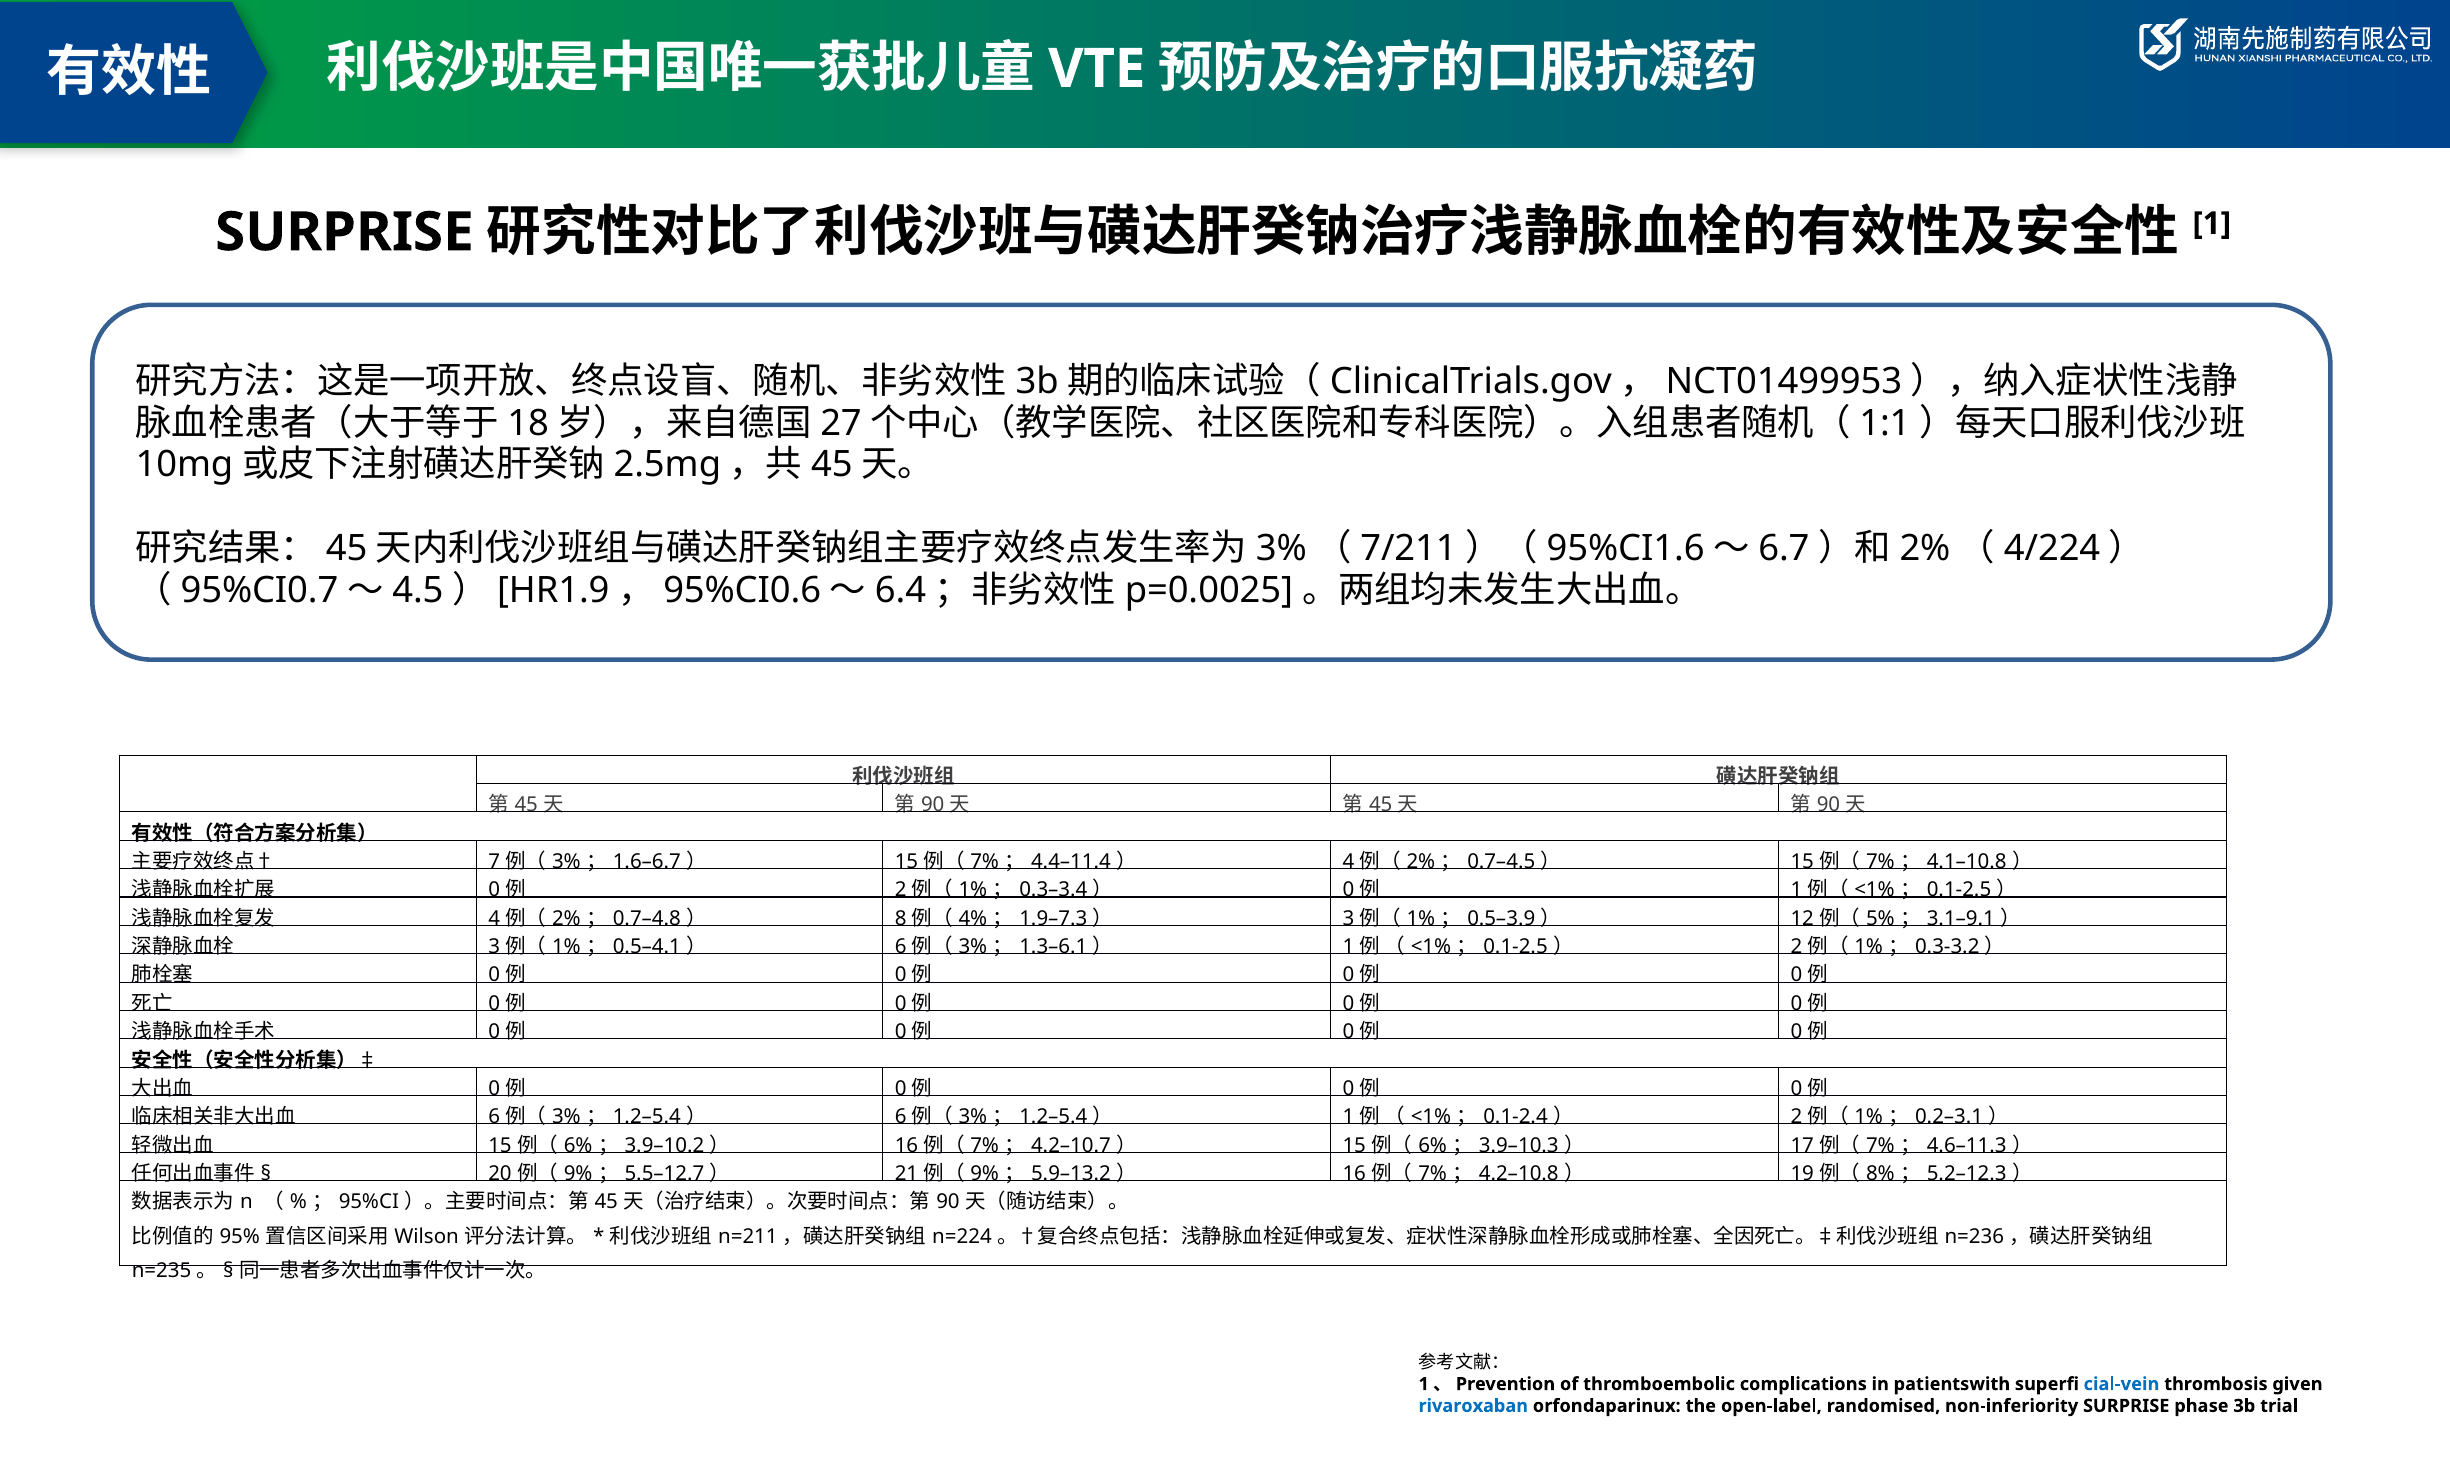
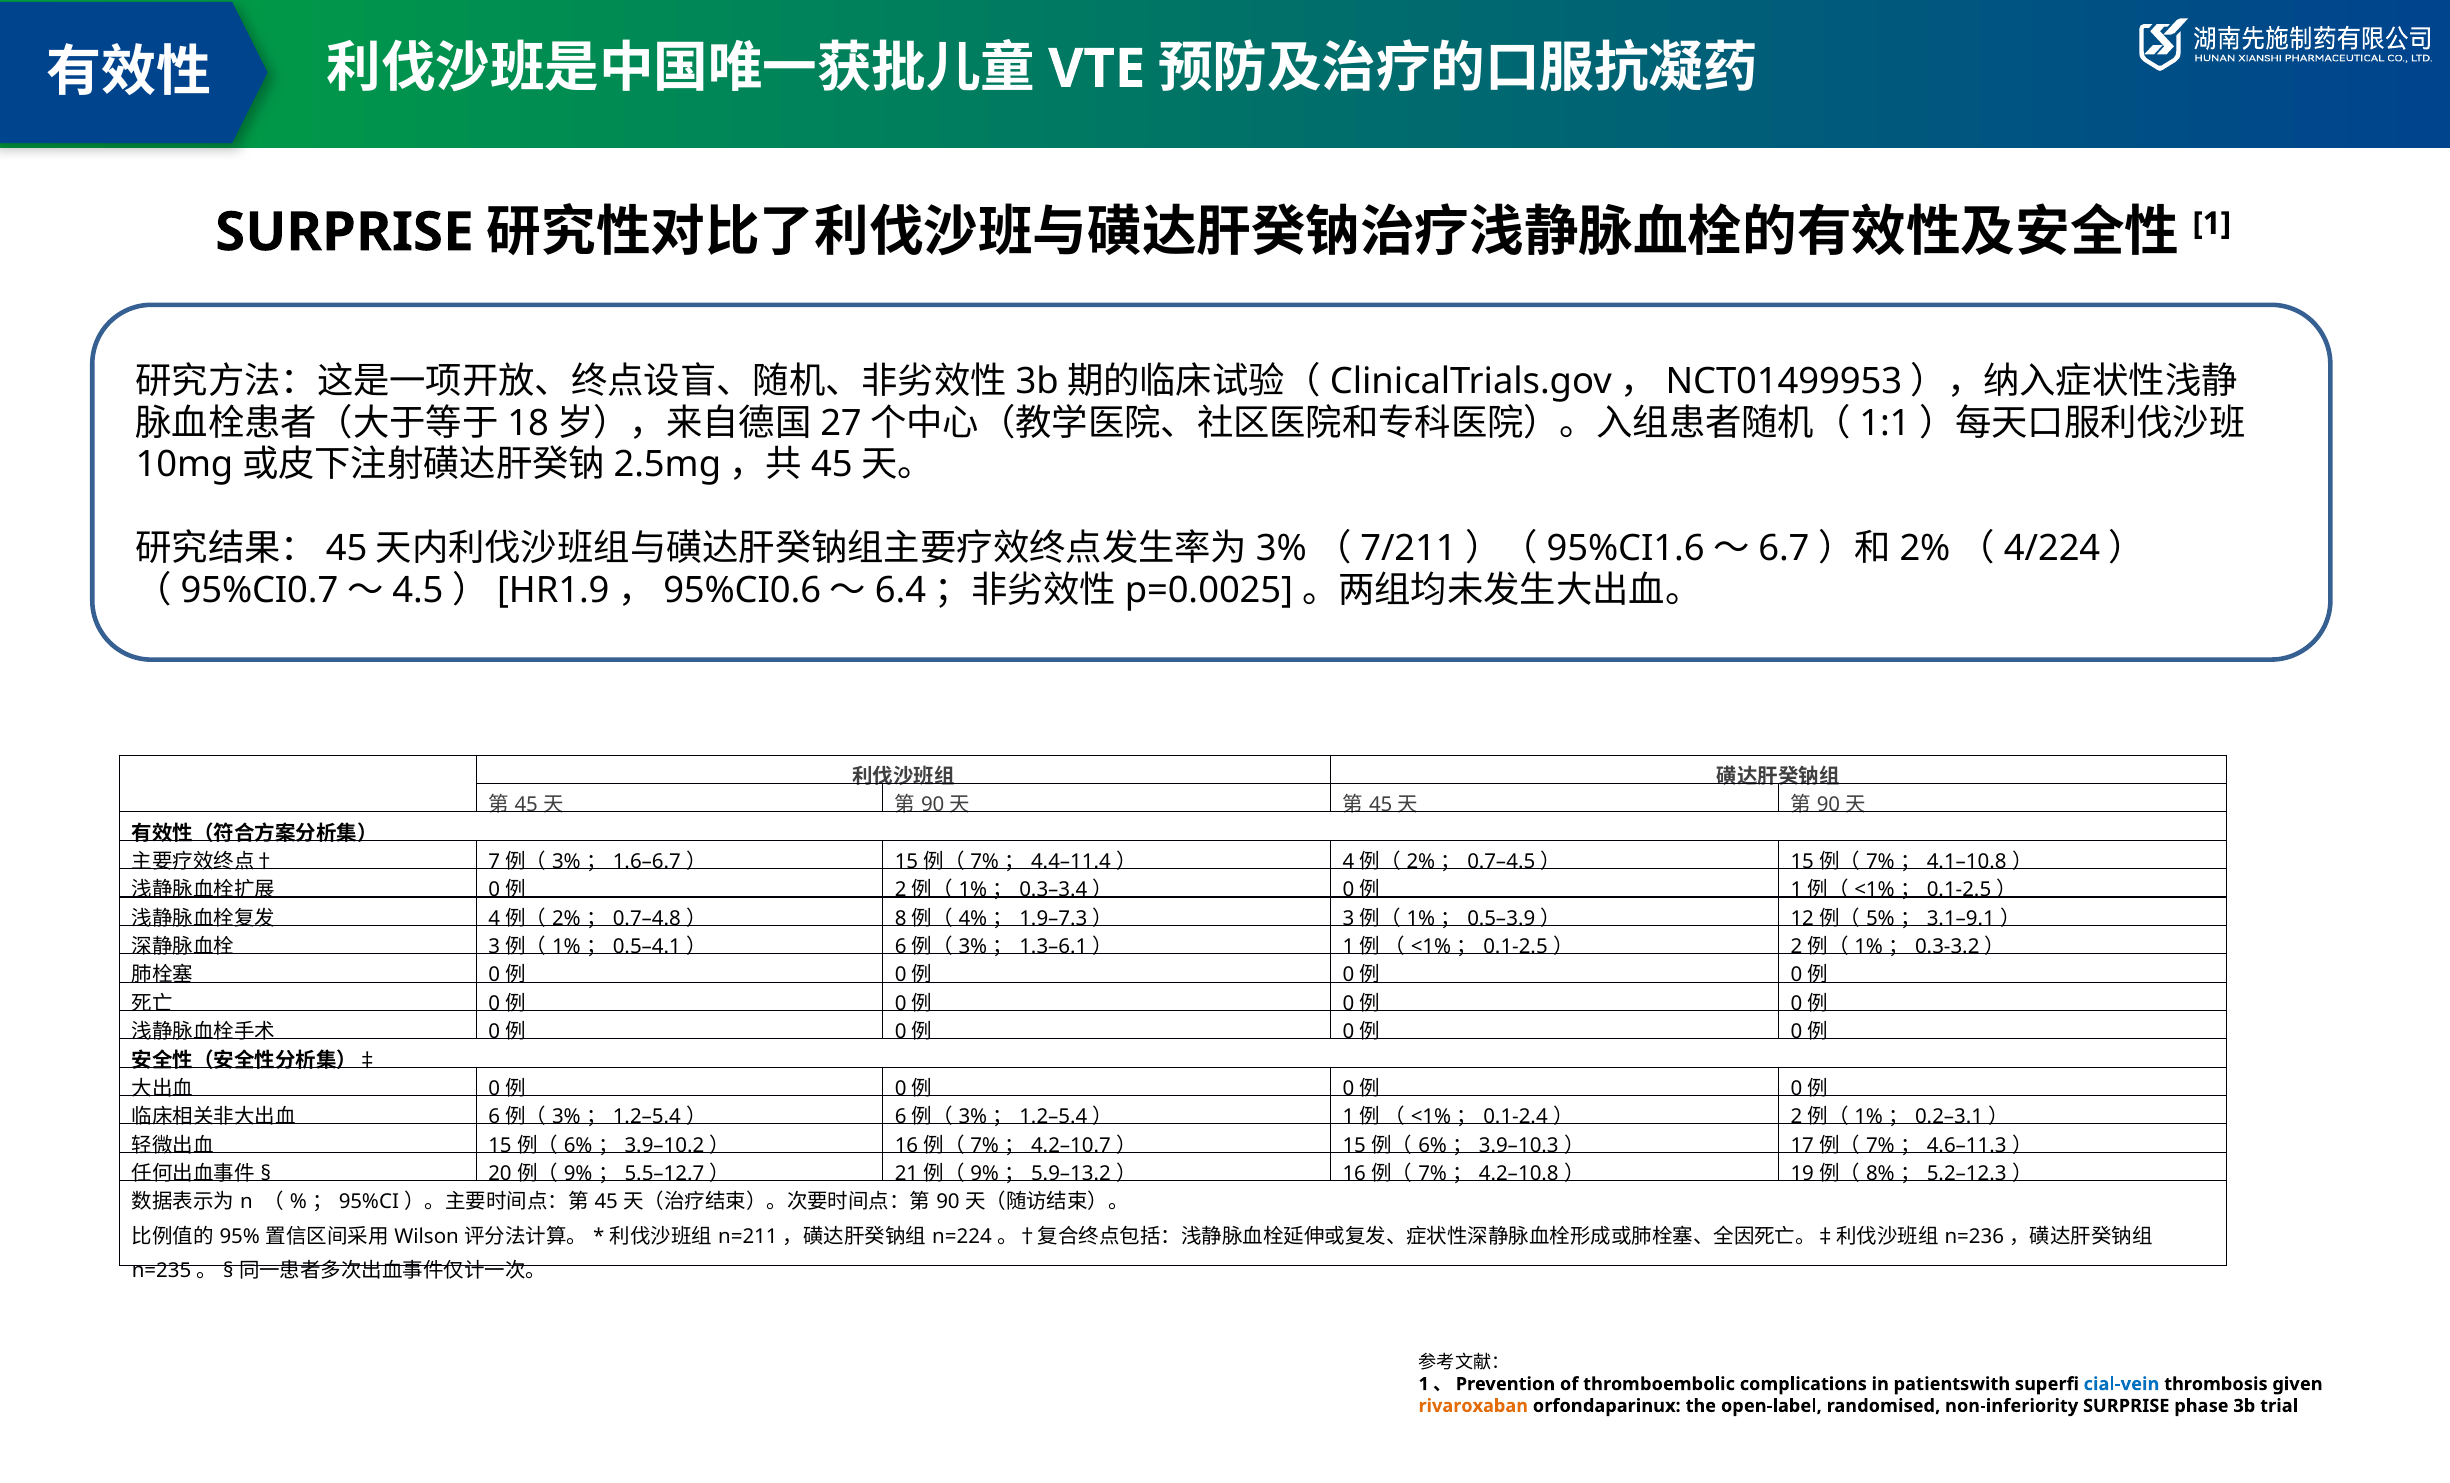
rivaroxaban colour: blue -> orange (1473, 1406)
